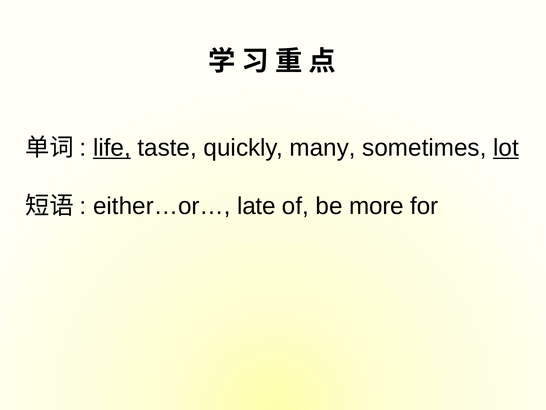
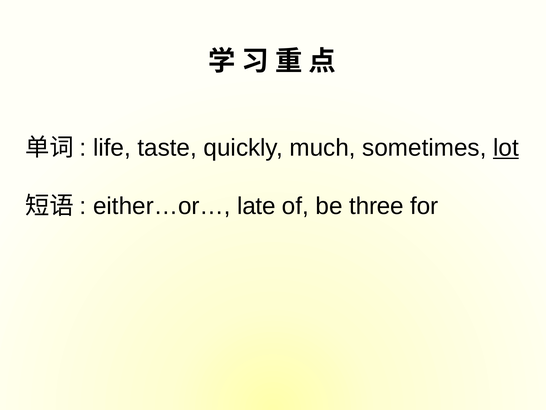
life underline: present -> none (112, 148)
many: many -> much (323, 148)
more: more -> three (376, 206)
